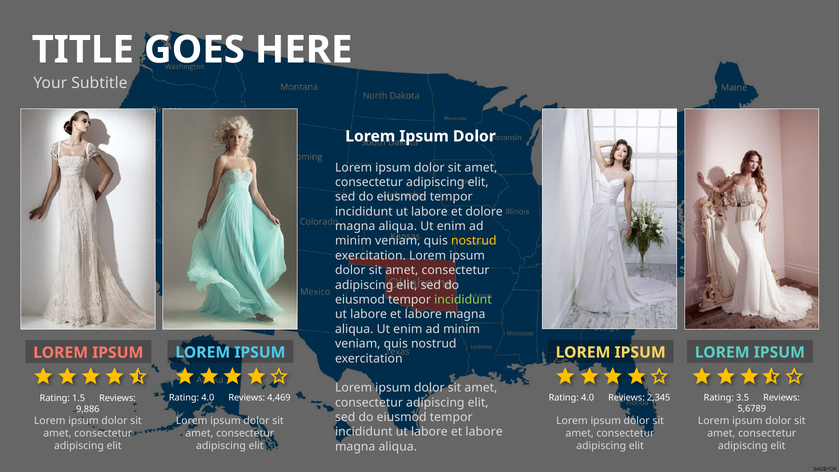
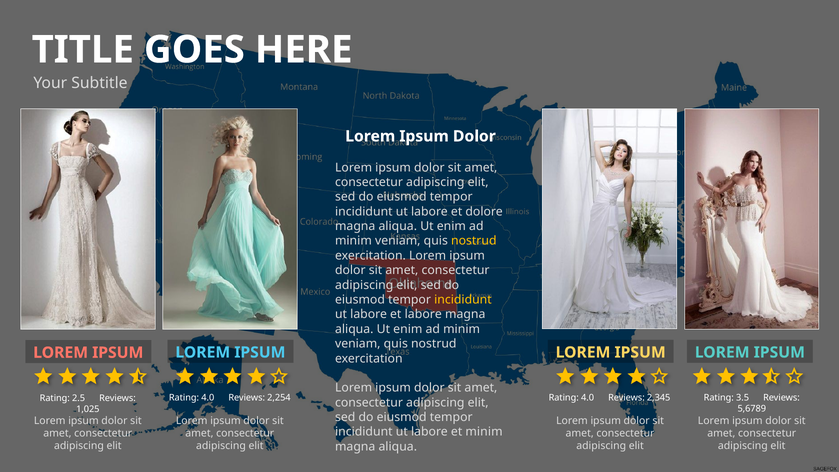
incididunt colour: light green -> yellow (463, 300)
4,469: 4,469 -> 2,254 (279, 398)
1.5: 1.5 -> 2.5 (79, 398)
9,886: 9,886 -> 1,025 (88, 409)
labore: labore -> minim (484, 432)
